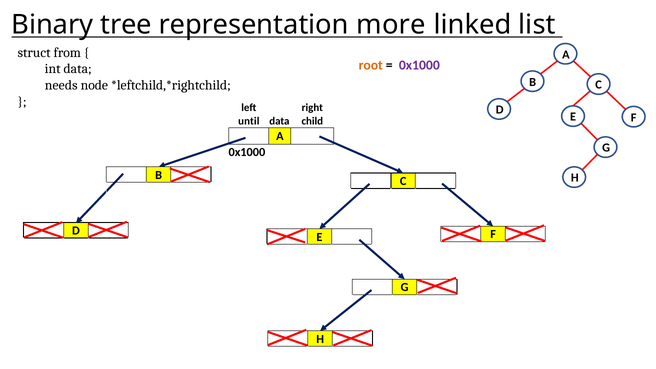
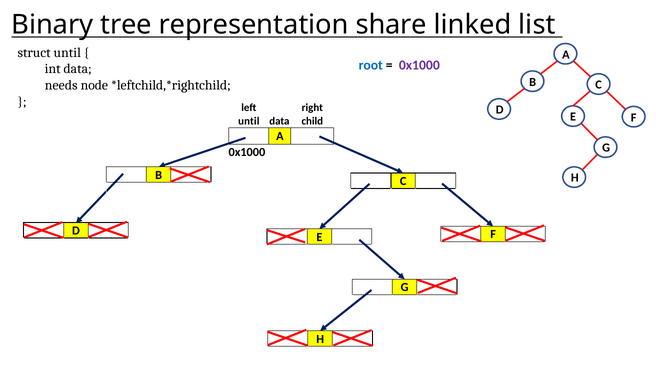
more: more -> share (391, 25)
struct from: from -> until (67, 53)
root colour: orange -> blue (371, 65)
